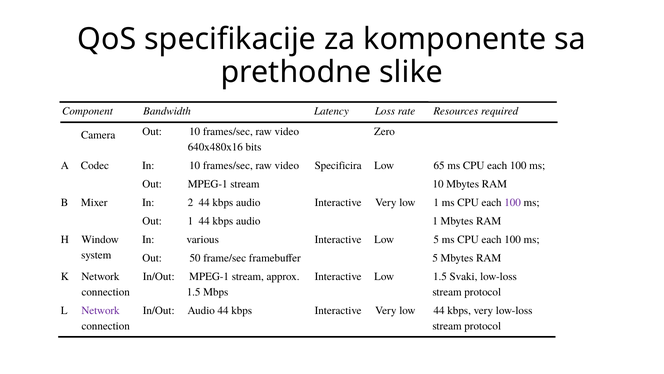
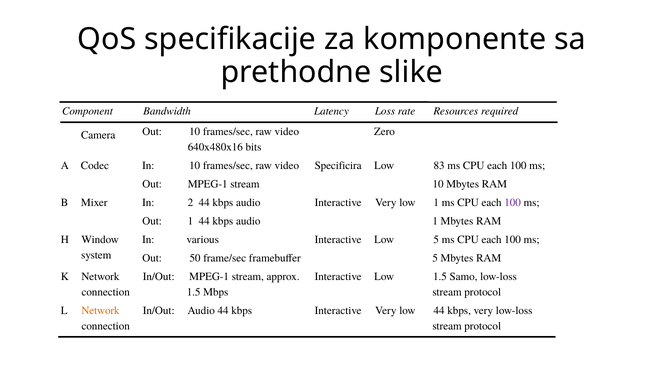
65: 65 -> 83 (439, 166)
Svaki: Svaki -> Samo (464, 276)
Network colour: purple -> orange (100, 310)
